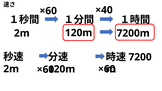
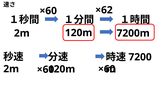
×40: ×40 -> ×62 (104, 10)
